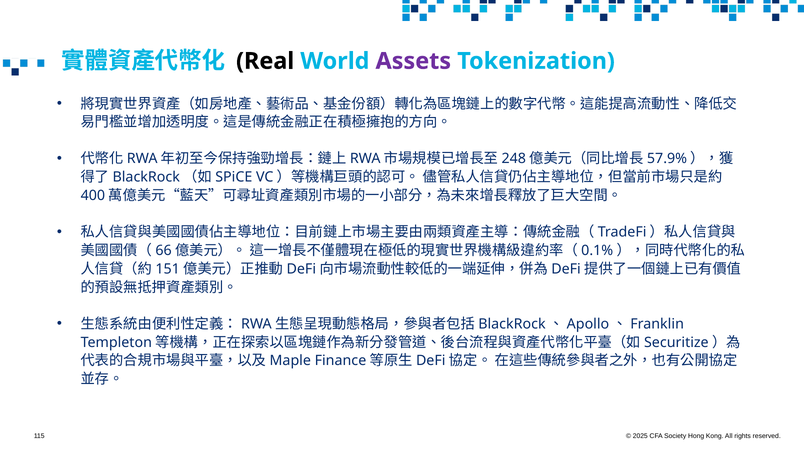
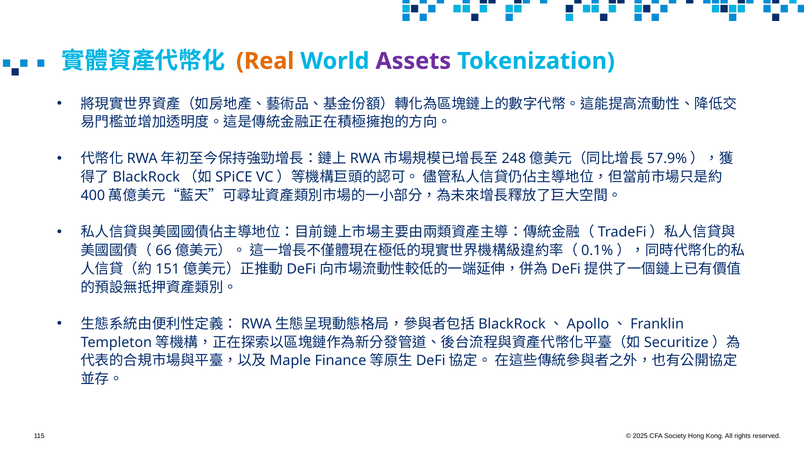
Real colour: black -> orange (265, 61)
